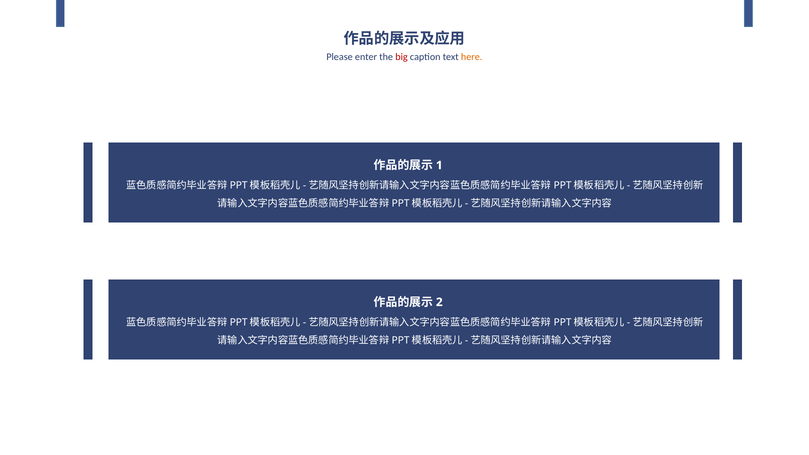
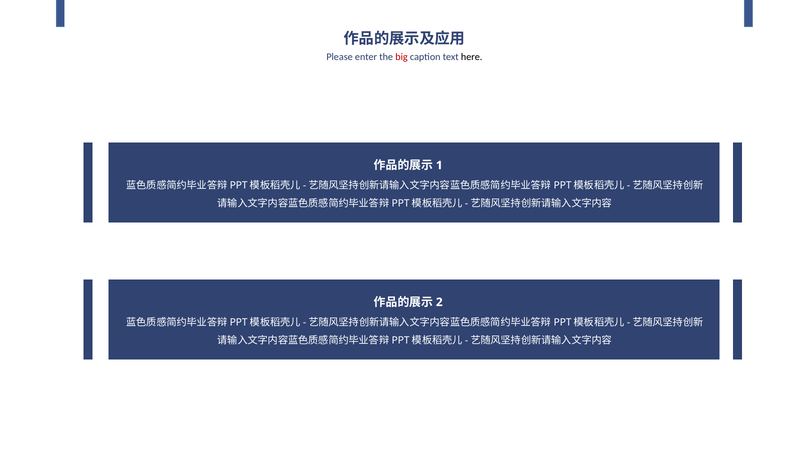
here colour: orange -> black (472, 57)
